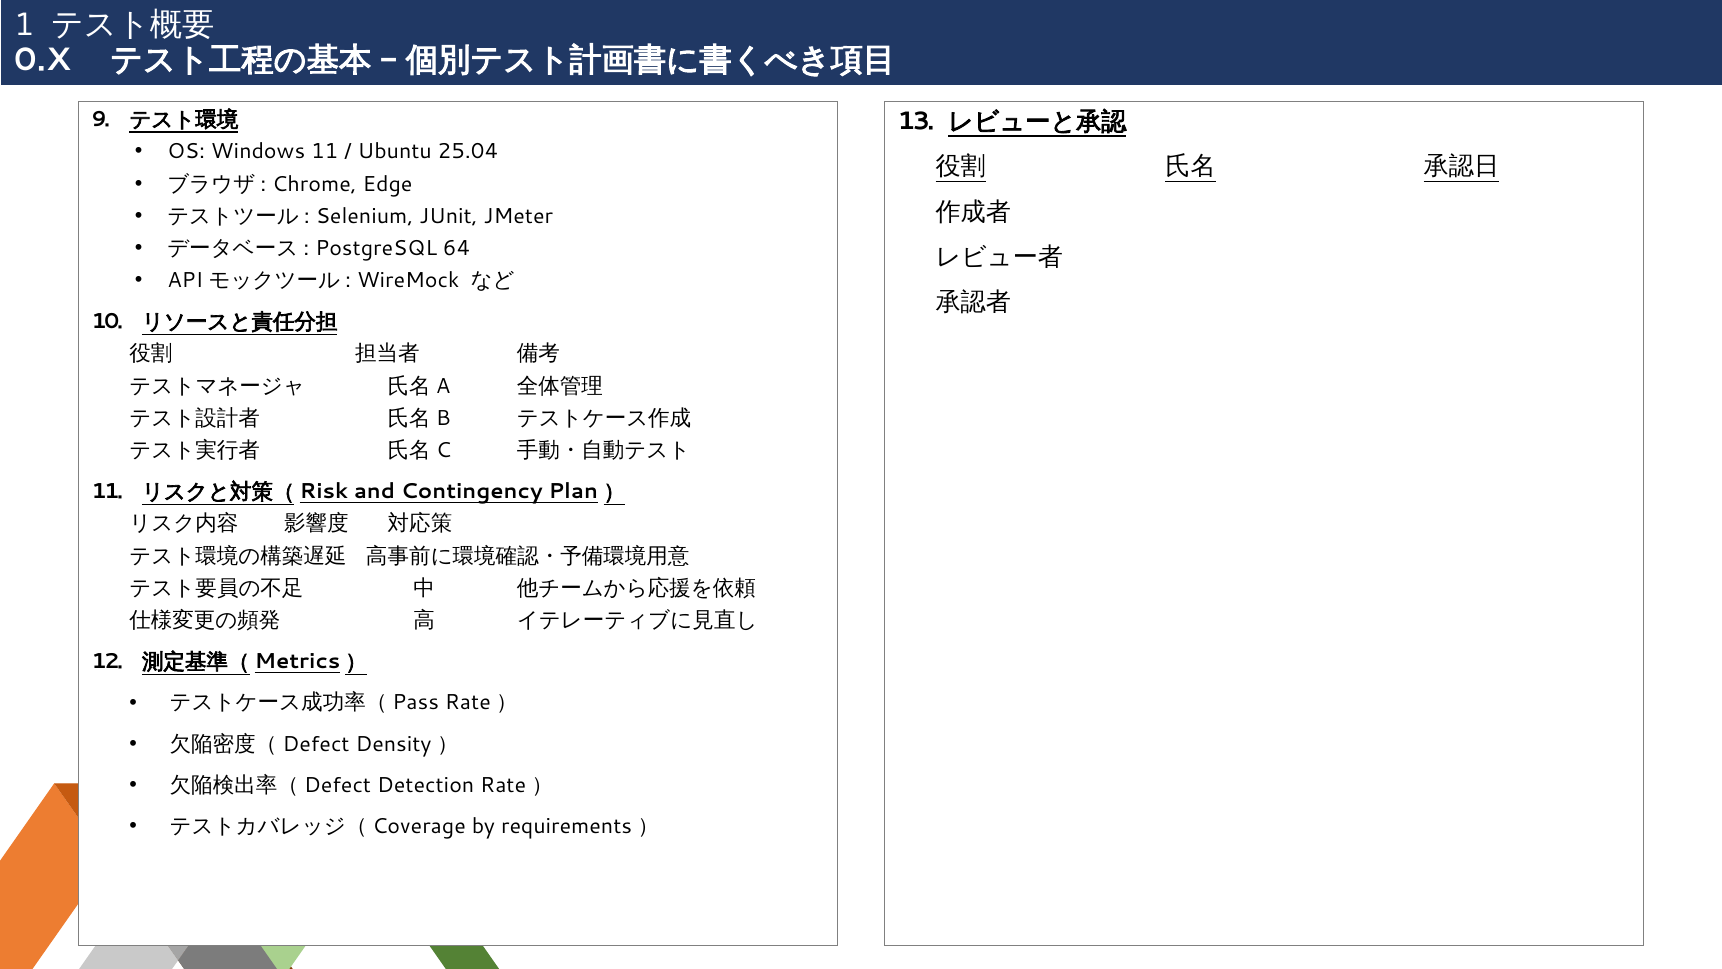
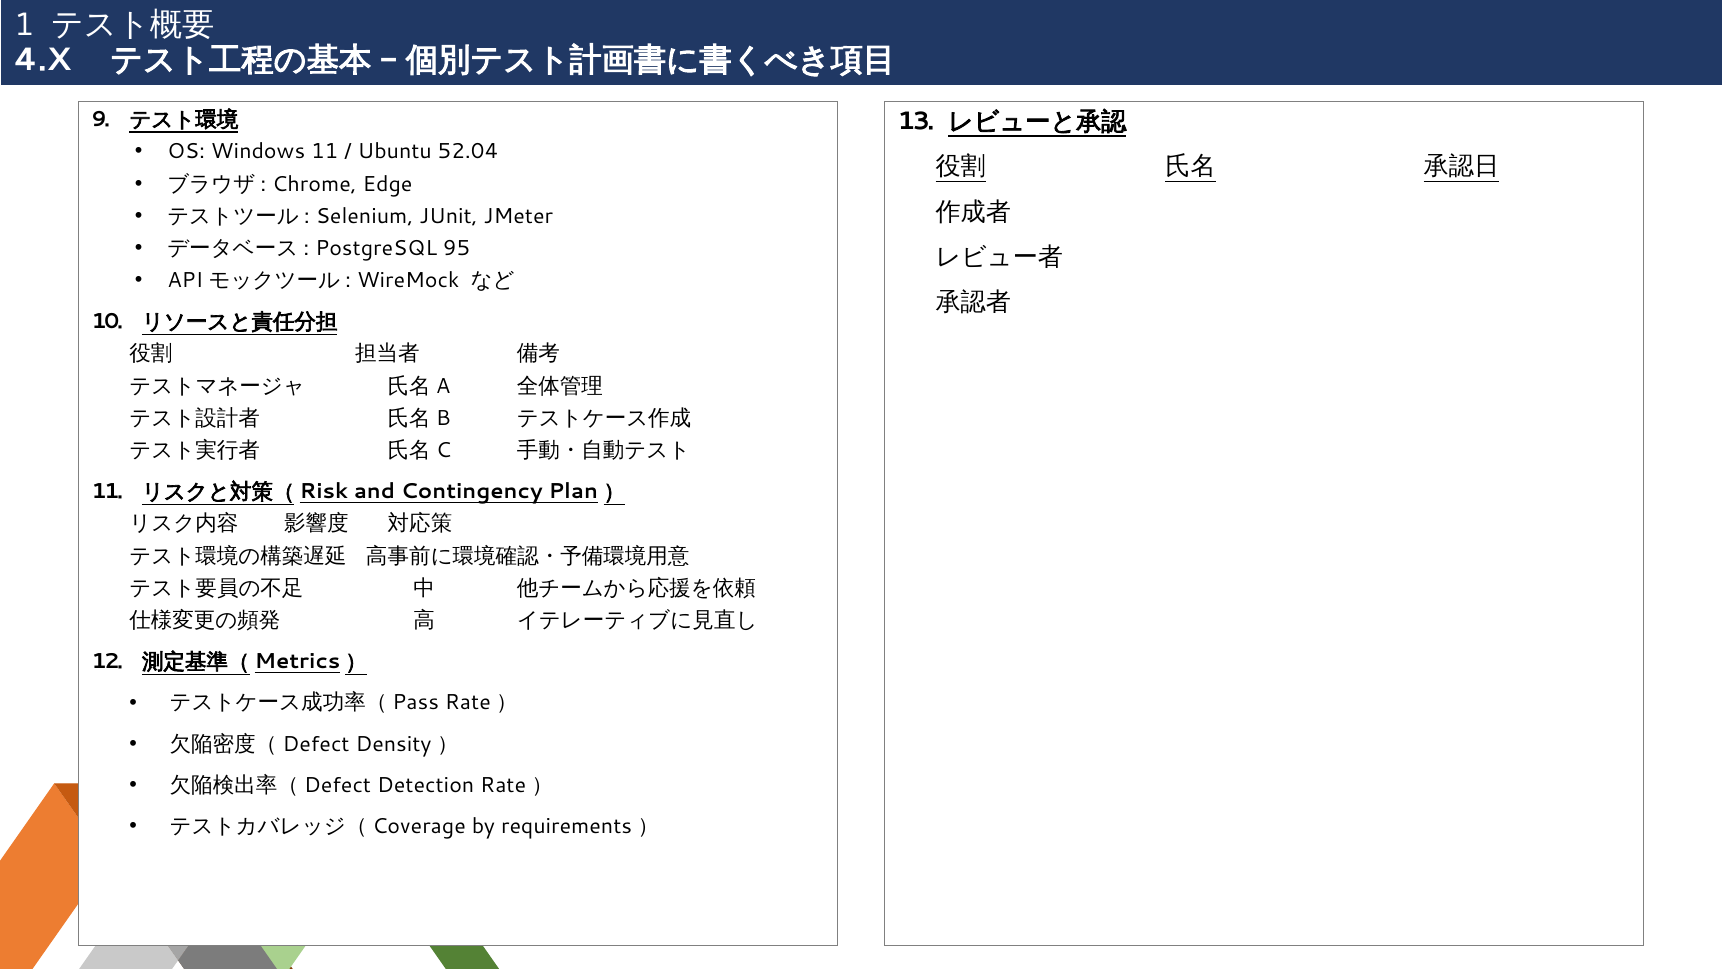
0.X: 0.X -> 4.X (42, 60)
25.04: 25.04 -> 52.04 (468, 152)
64: 64 -> 95 (457, 248)
